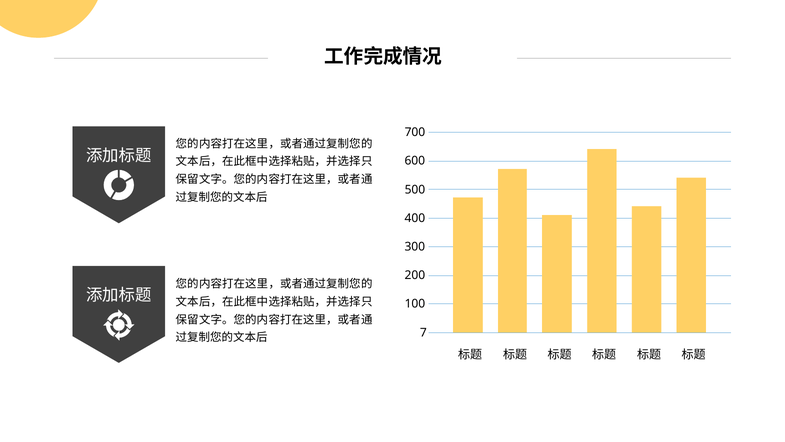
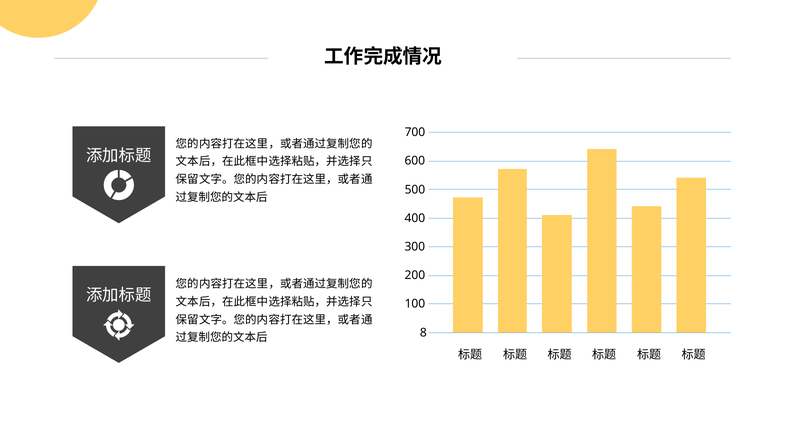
7: 7 -> 8 (423, 332)
